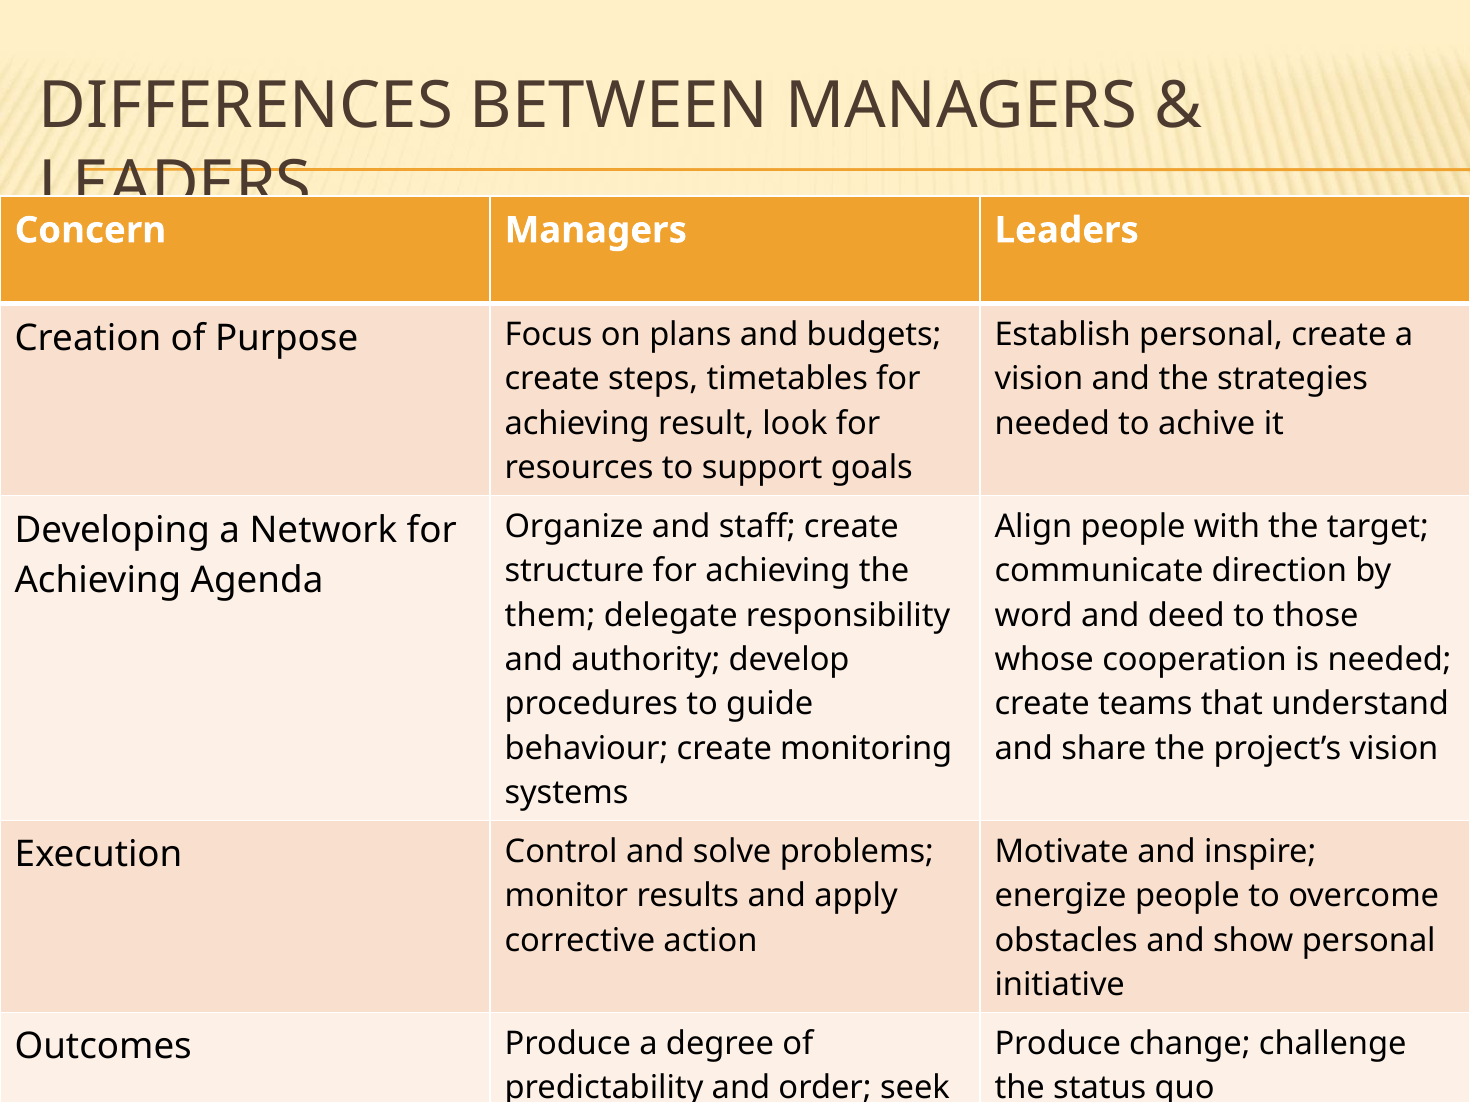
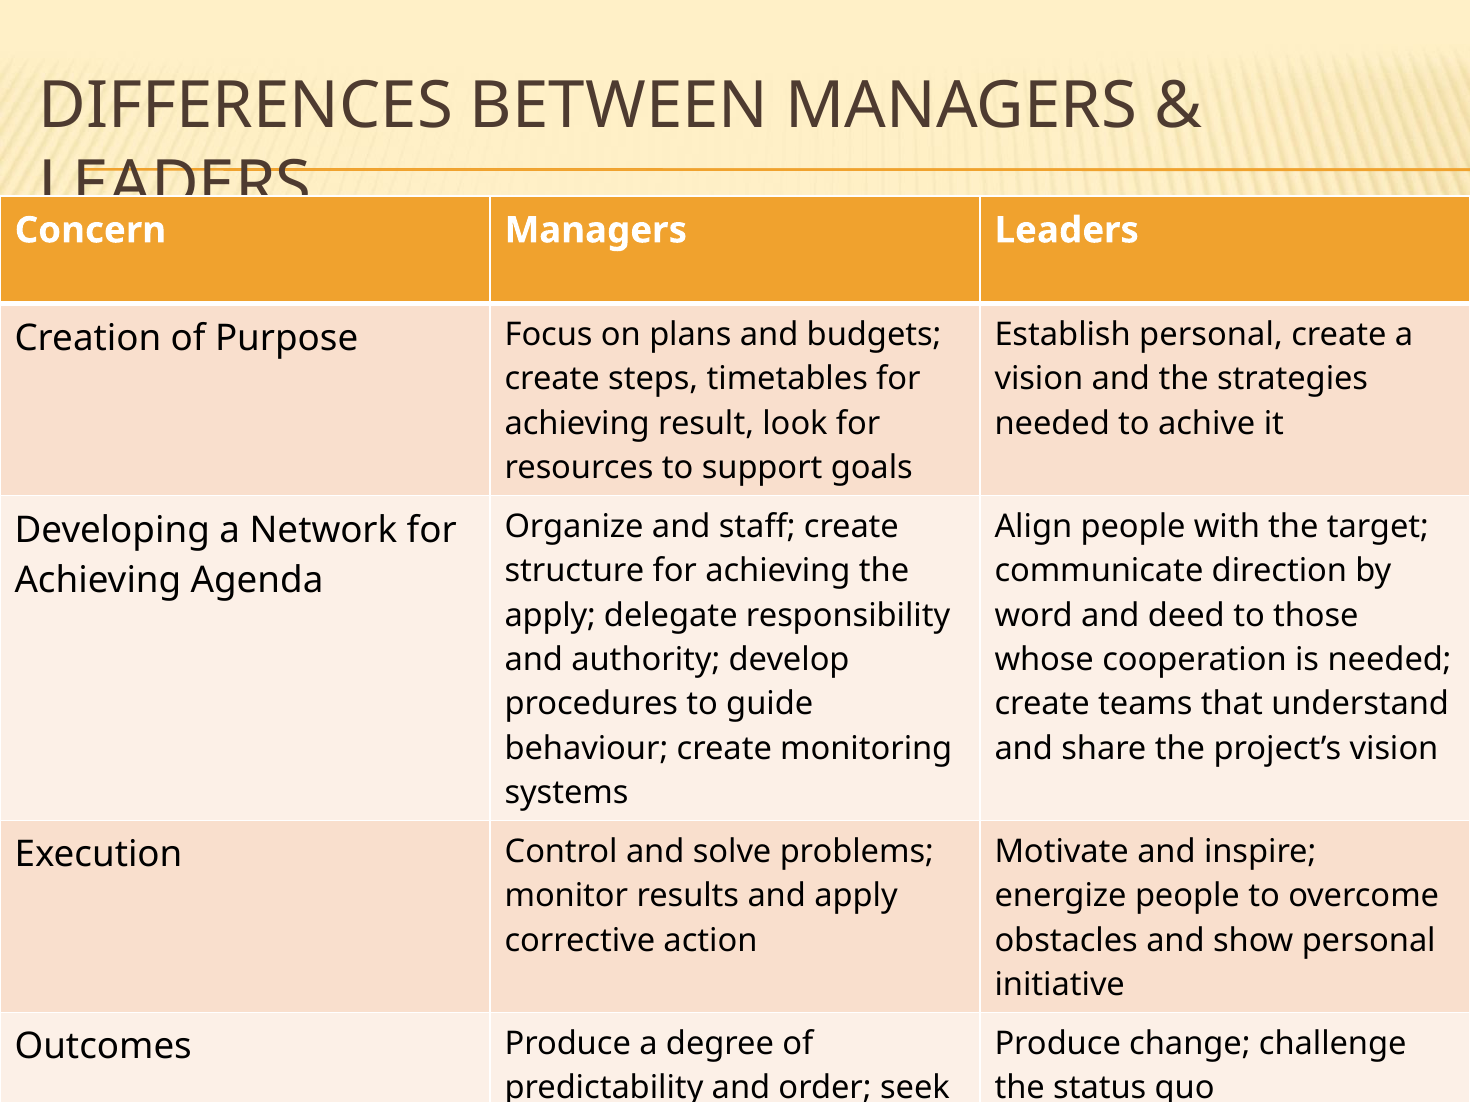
them: them -> apply (550, 616)
